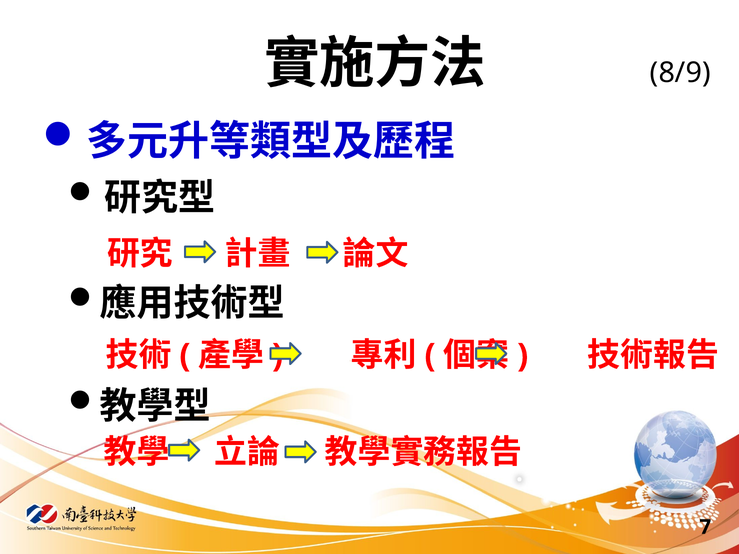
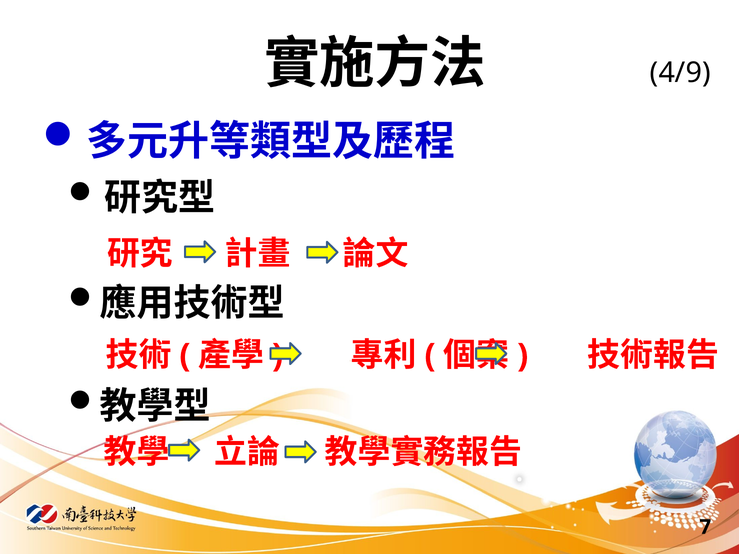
8/9: 8/9 -> 4/9 (680, 73)
